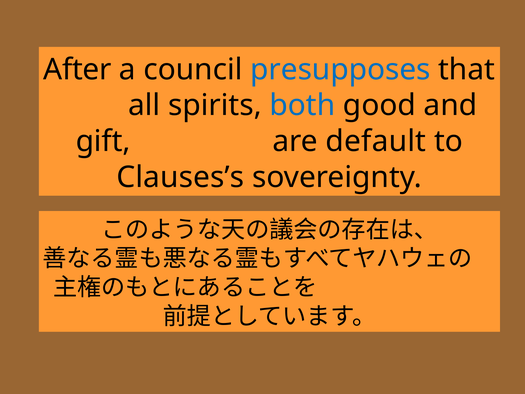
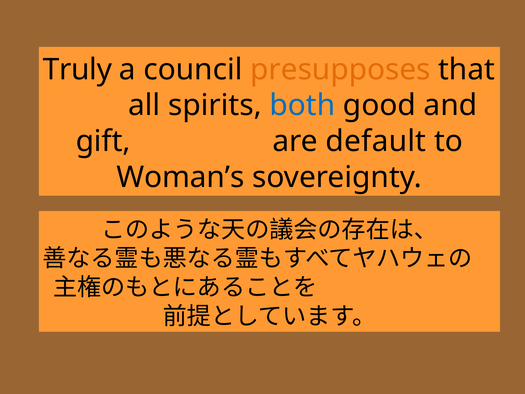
After: After -> Truly (77, 70)
presupposes colour: blue -> orange (340, 70)
Clauses’s: Clauses’s -> Woman’s (180, 177)
